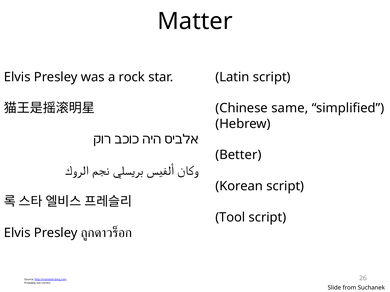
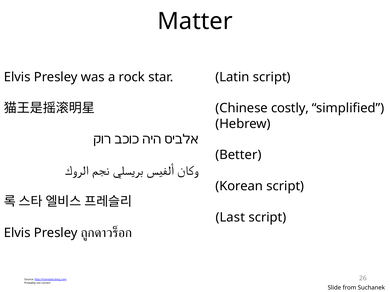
same: same -> costly (290, 108)
Tool: Tool -> Last (230, 218)
